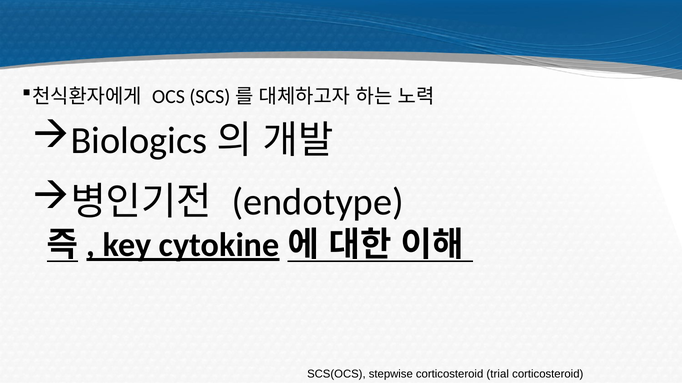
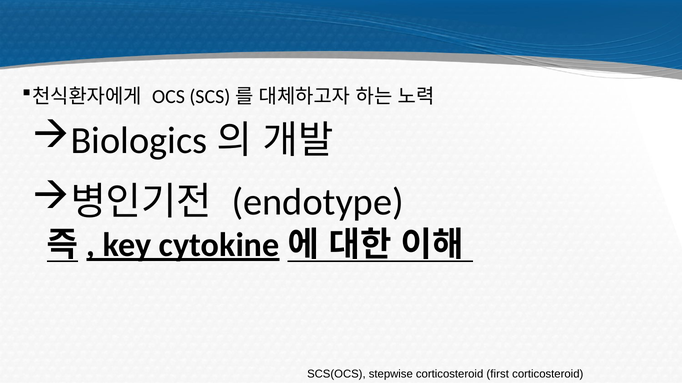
trial: trial -> first (498, 375)
